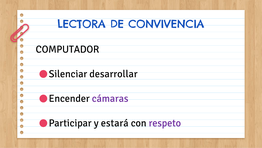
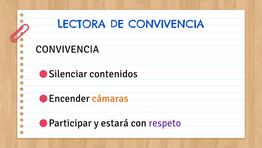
COMPUTADOR: COMPUTADOR -> CONVIVENCIA (67, 49)
desarrollar: desarrollar -> contenidos (113, 74)
cámaras colour: purple -> orange (110, 98)
